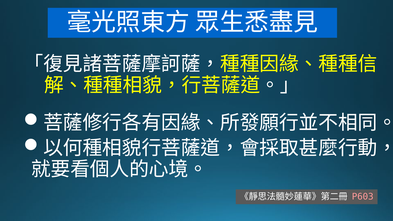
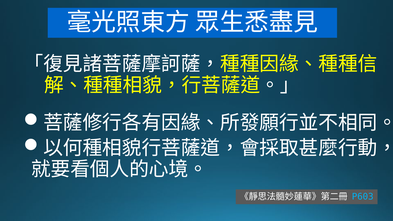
P603 colour: pink -> light blue (363, 197)
